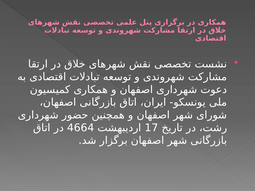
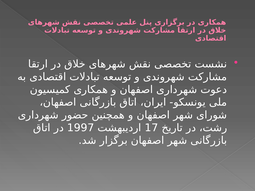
4664: 4664 -> 1997 (81, 128)
